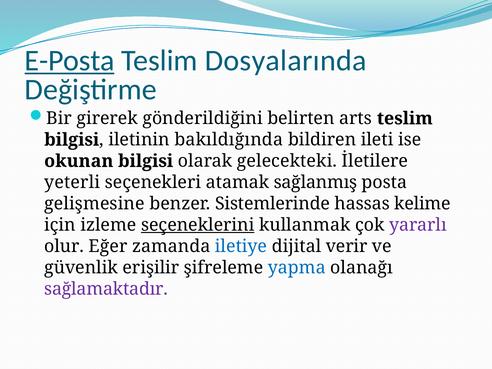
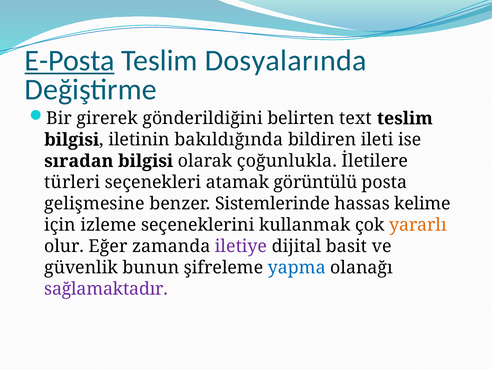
arts: arts -> text (356, 118)
okunan: okunan -> sıradan (79, 161)
gelecekteki: gelecekteki -> çoğunlukla (287, 161)
yeterli: yeterli -> türleri (72, 182)
sağlanmış: sağlanmış -> görüntülü (315, 182)
seçeneklerini underline: present -> none (198, 225)
yararlı colour: purple -> orange (418, 225)
iletiye colour: blue -> purple (241, 246)
verir: verir -> basit (347, 246)
erişilir: erişilir -> bunun (151, 268)
